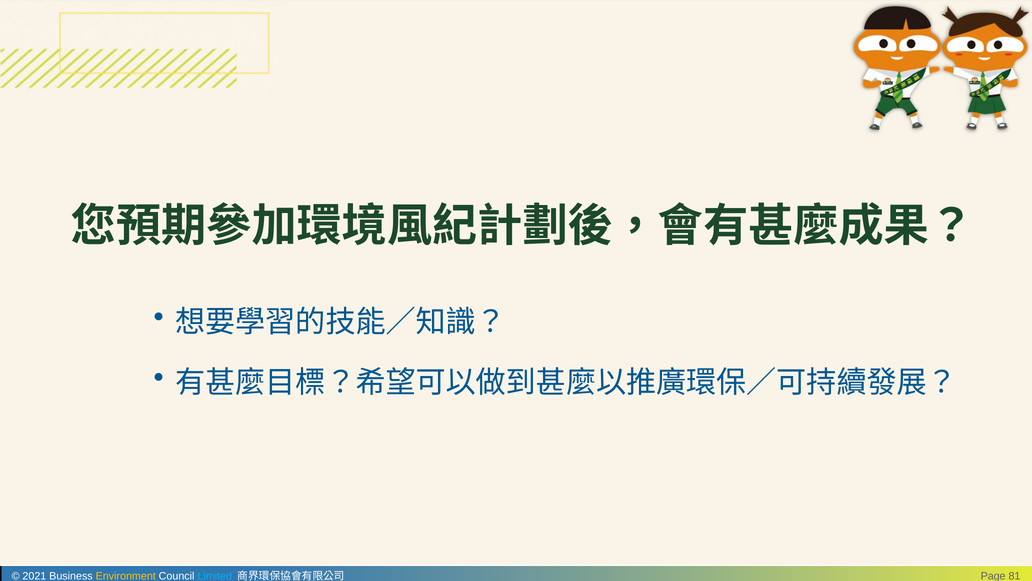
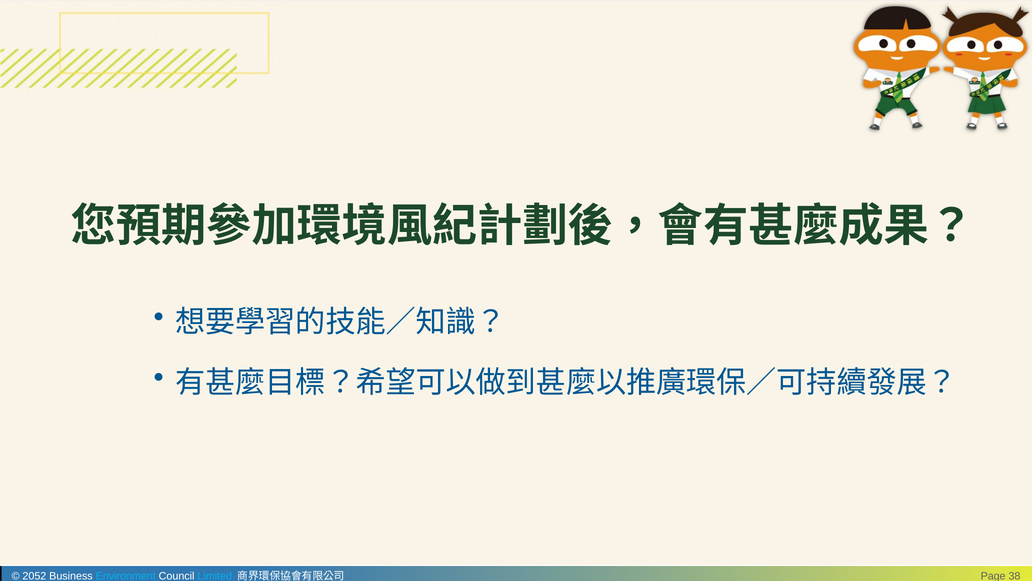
2021: 2021 -> 2052 (34, 576)
Environment colour: yellow -> light blue (126, 576)
81: 81 -> 38 (1014, 576)
